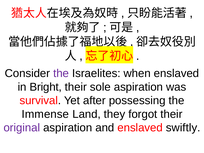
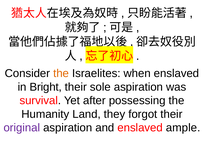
the colour: purple -> orange (61, 73)
Immense: Immense -> Humanity (45, 114)
swiftly: swiftly -> ample (183, 128)
